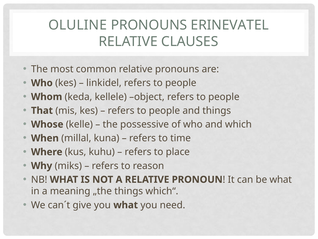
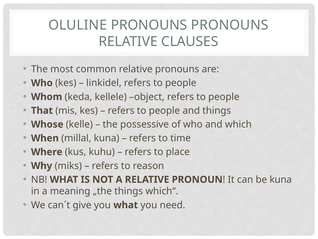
PRONOUNS ERINEVATEL: ERINEVATEL -> PRONOUNS (230, 25)
be what: what -> kuna (281, 179)
